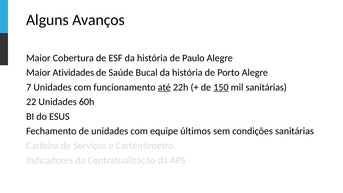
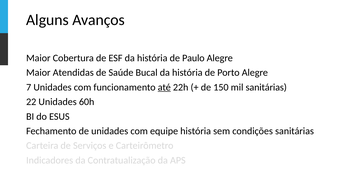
Atividades: Atividades -> Atendidas (73, 73)
150 underline: present -> none (221, 87)
equipe últimos: últimos -> história (196, 131)
